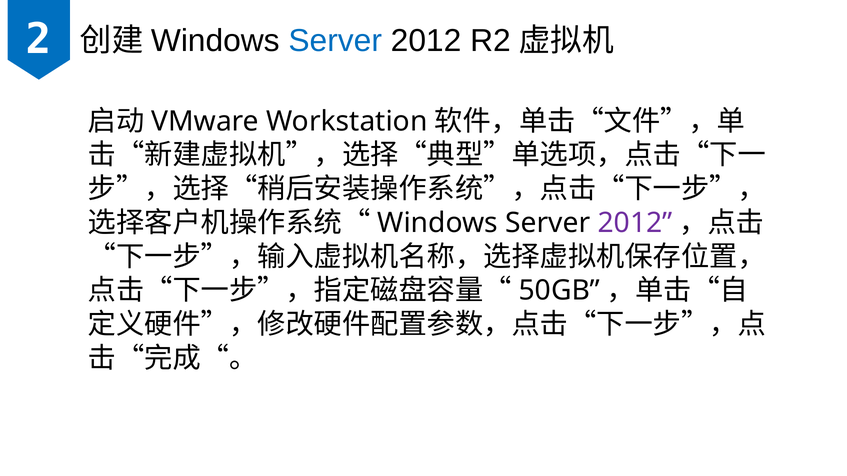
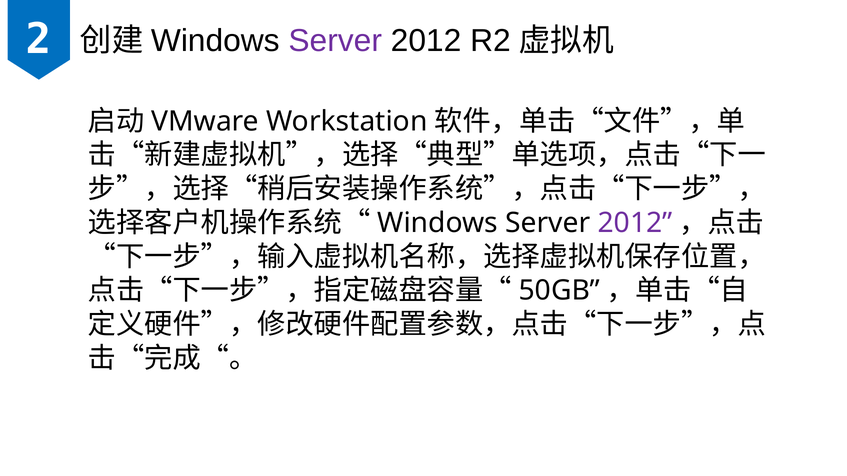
Server colour: blue -> purple (335, 41)
